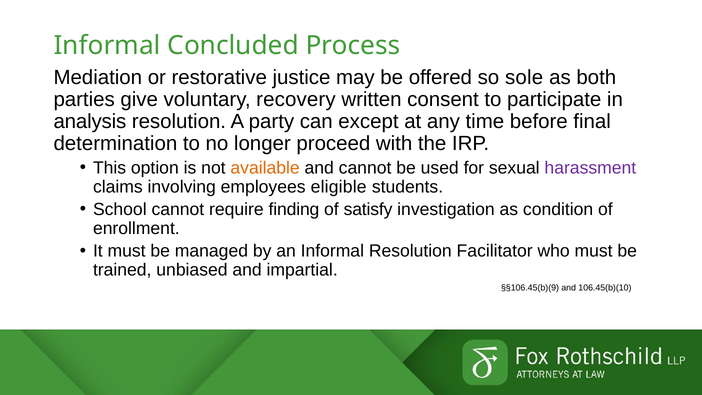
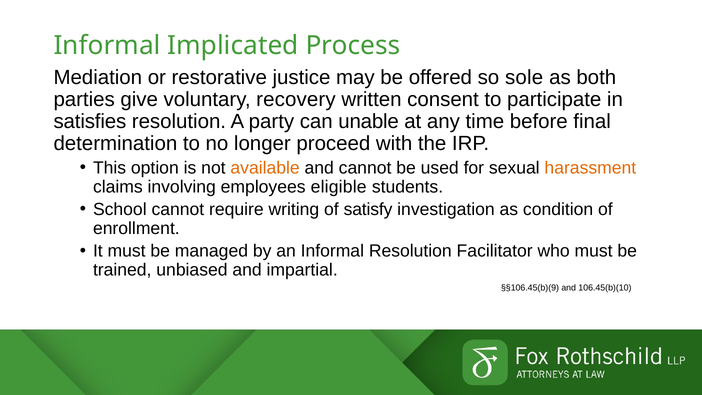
Concluded: Concluded -> Implicated (233, 45)
analysis: analysis -> satisfies (90, 122)
except: except -> unable (369, 122)
harassment colour: purple -> orange (590, 168)
finding: finding -> writing (294, 209)
